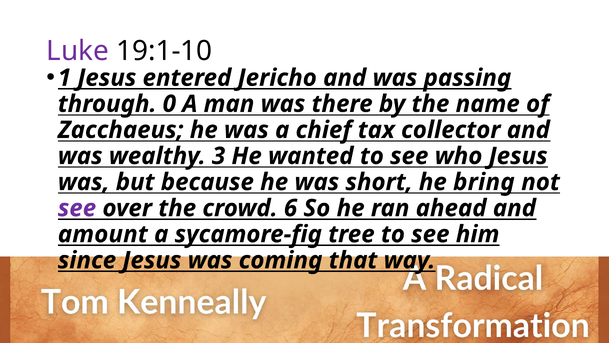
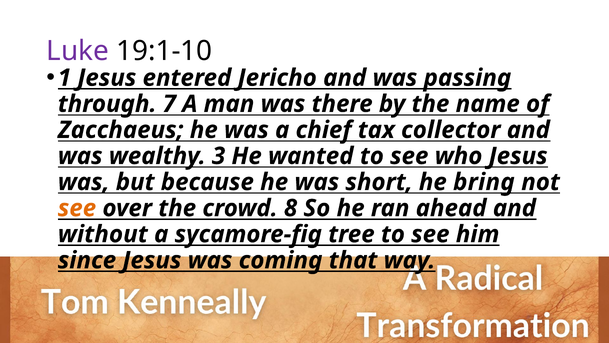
0: 0 -> 7 (169, 104)
see colour: purple -> orange (77, 208)
6: 6 -> 8 (291, 208)
amount: amount -> without (103, 234)
